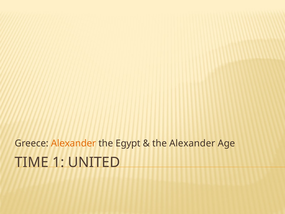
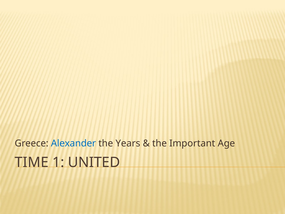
Alexander colour: orange -> blue (73, 143)
Egypt: Egypt -> Years (128, 143)
the Alexander: Alexander -> Important (192, 143)
